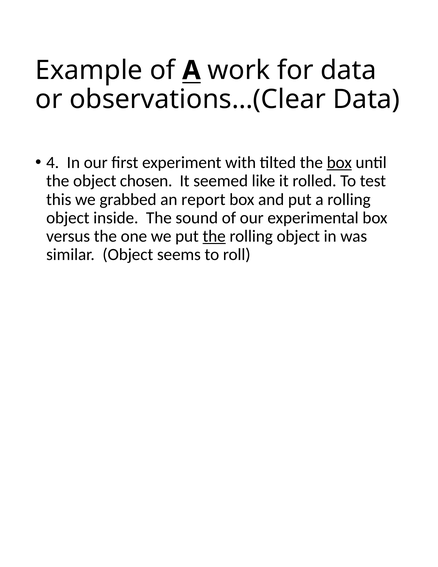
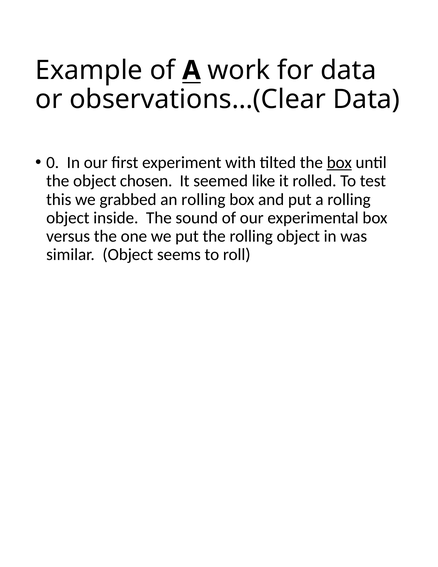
4: 4 -> 0 (53, 163)
an report: report -> rolling (203, 199)
the underline: present -> none (214, 236)
